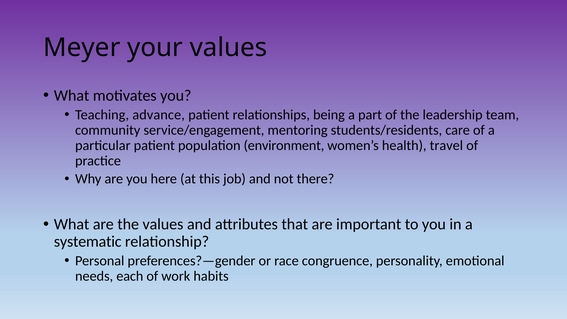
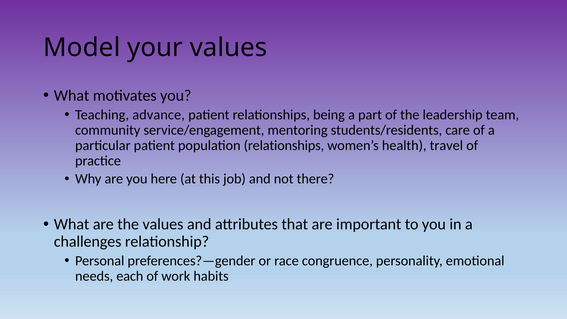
Meyer: Meyer -> Model (82, 48)
population environment: environment -> relationships (284, 145)
systematic: systematic -> challenges (88, 241)
